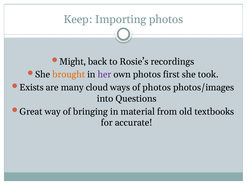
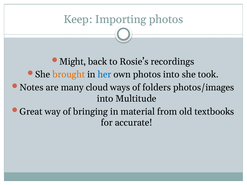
her colour: purple -> blue (105, 75)
photos first: first -> into (171, 75)
Exists: Exists -> Notes (32, 88)
of photos: photos -> folders (157, 88)
Questions: Questions -> Multitude (136, 99)
